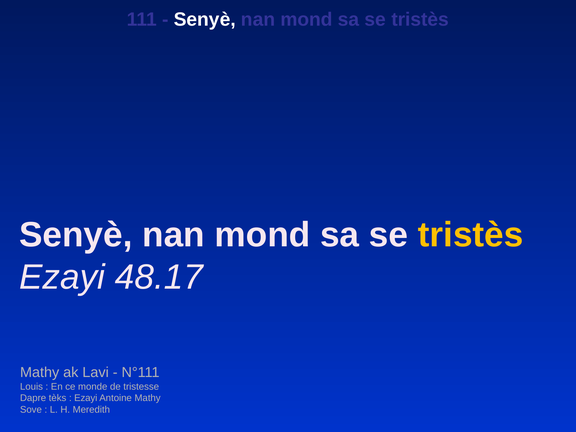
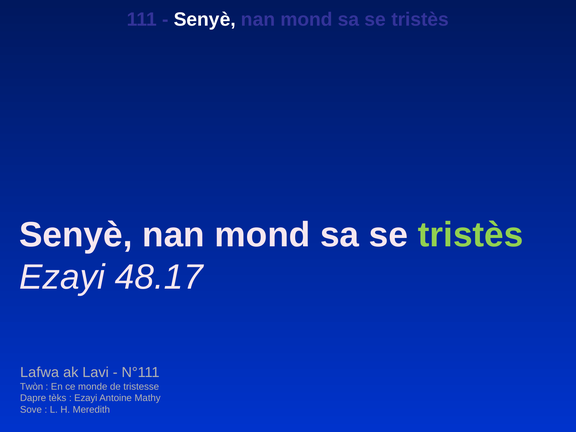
tristès colour: yellow -> light green (471, 235)
Mathy: Mathy -> Lafwa (40, 372)
Louis: Louis -> Twòn (32, 387)
